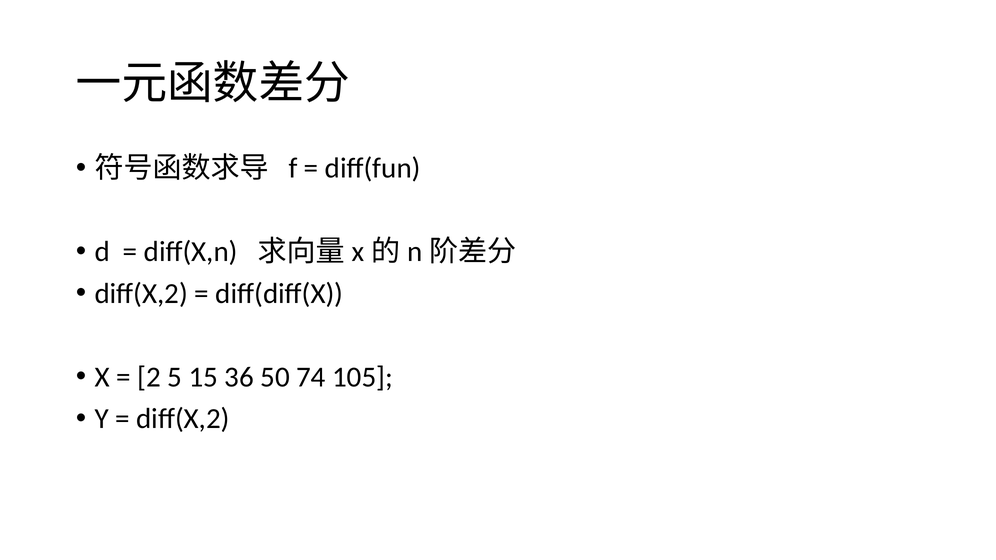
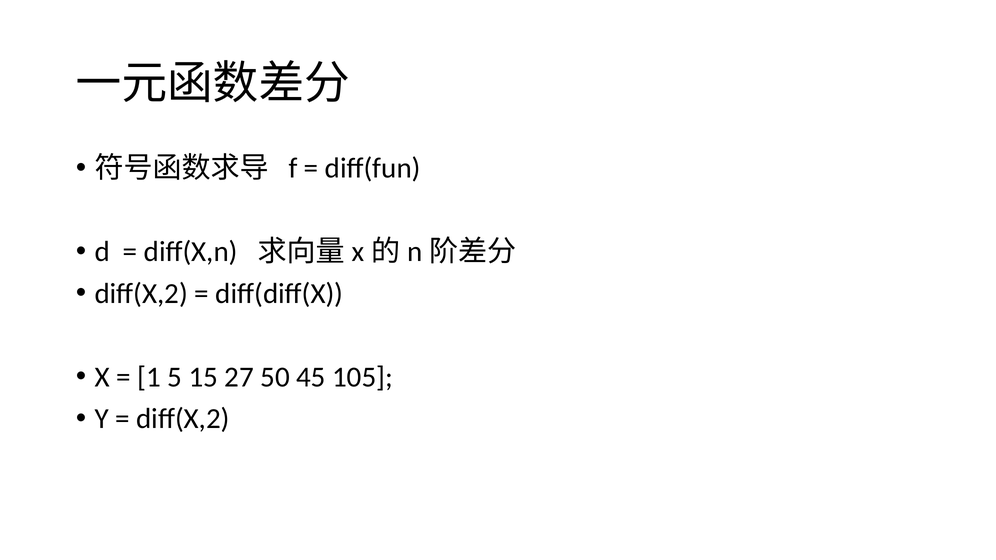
2: 2 -> 1 (149, 377)
36: 36 -> 27 (239, 377)
74: 74 -> 45 (311, 377)
